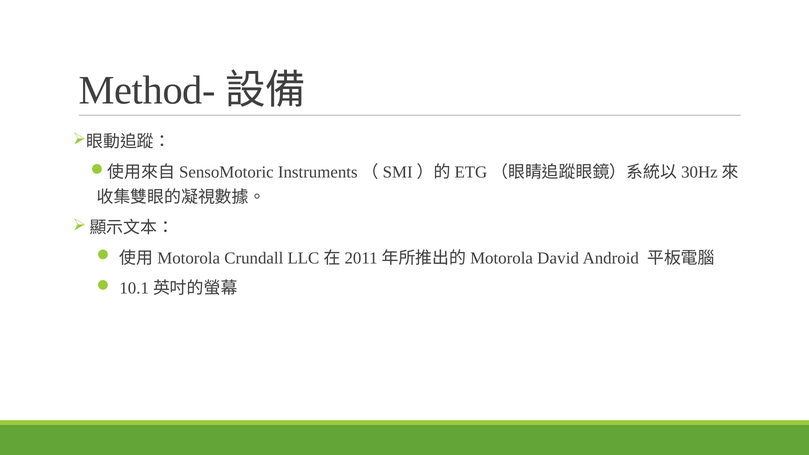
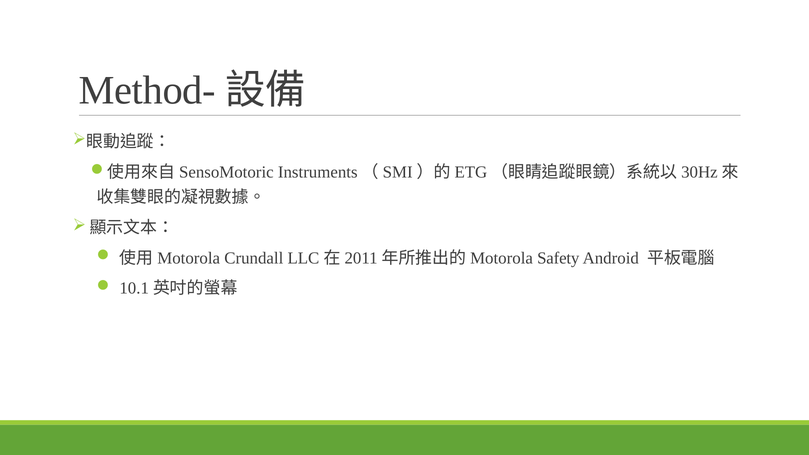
David: David -> Safety (558, 258)
